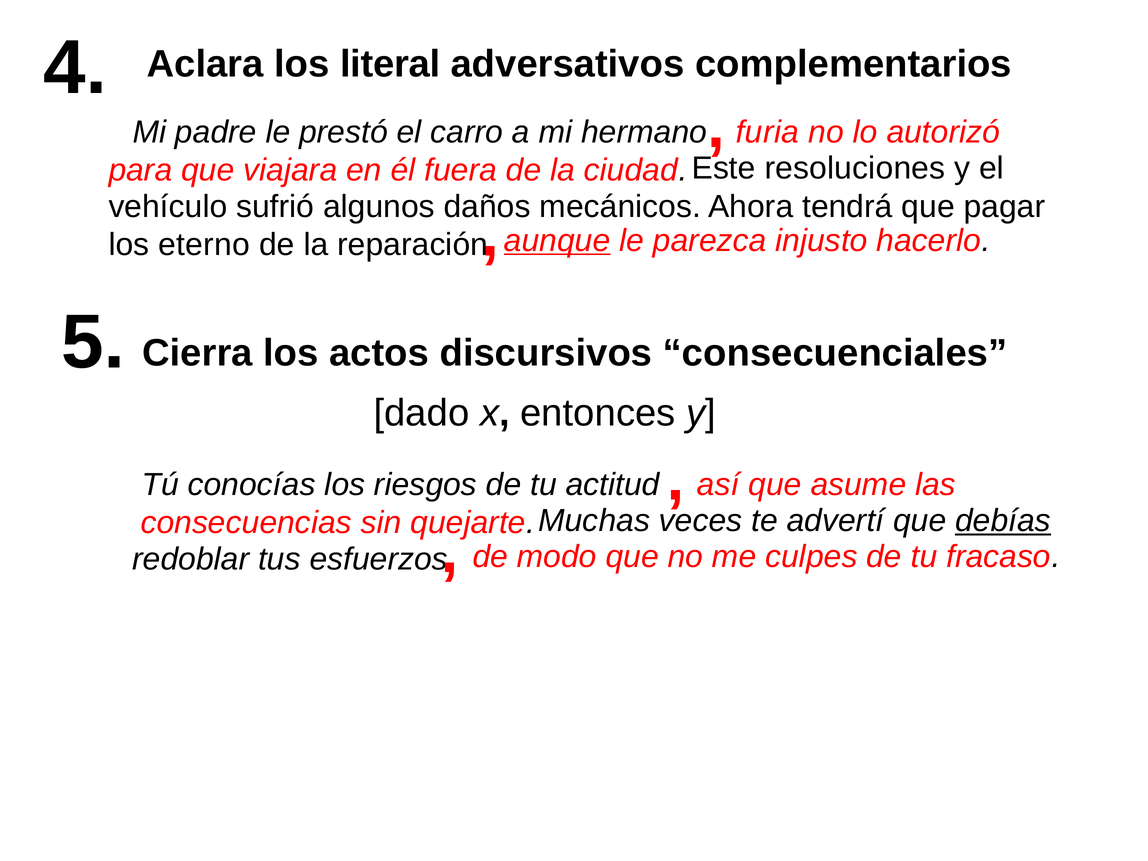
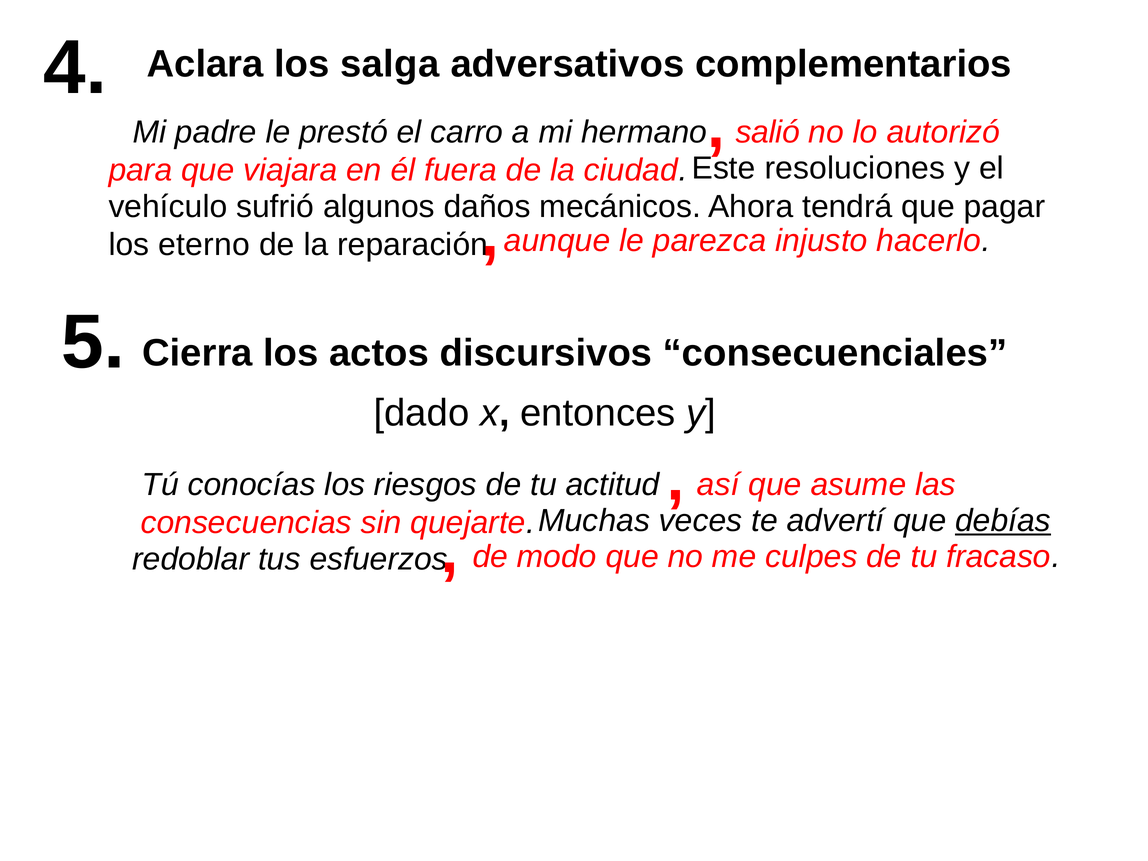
literal: literal -> salga (390, 64)
furia: furia -> salió (768, 132)
aunque underline: present -> none (557, 240)
